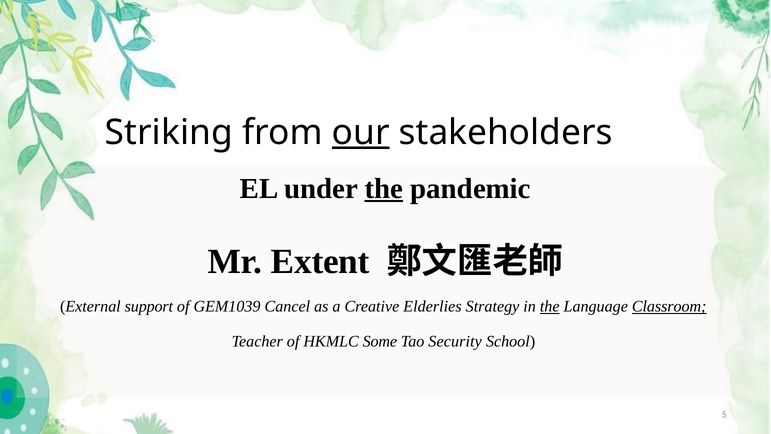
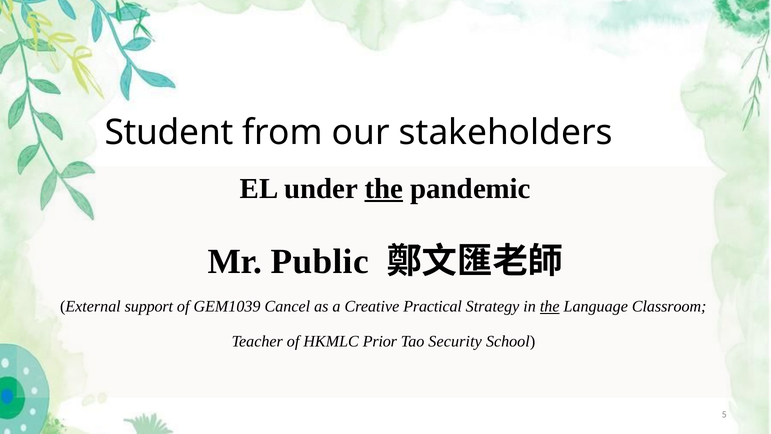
Striking: Striking -> Student (169, 132)
our underline: present -> none (361, 132)
Extent: Extent -> Public (320, 261)
Elderlies: Elderlies -> Practical (433, 306)
Classroom underline: present -> none (669, 306)
Some: Some -> Prior (380, 341)
